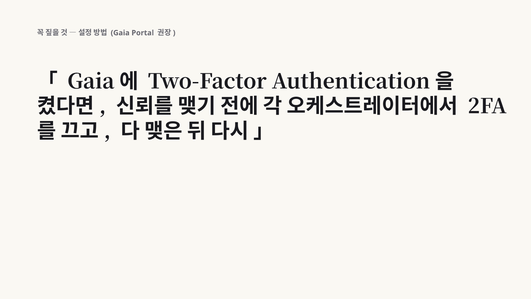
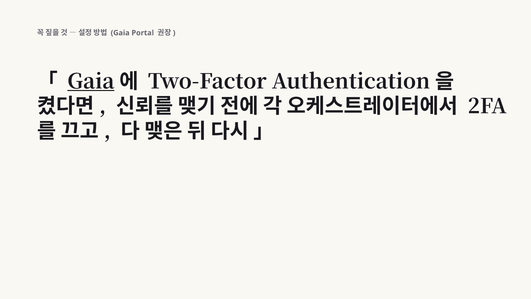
Gaia underline: none -> present (91, 82)
